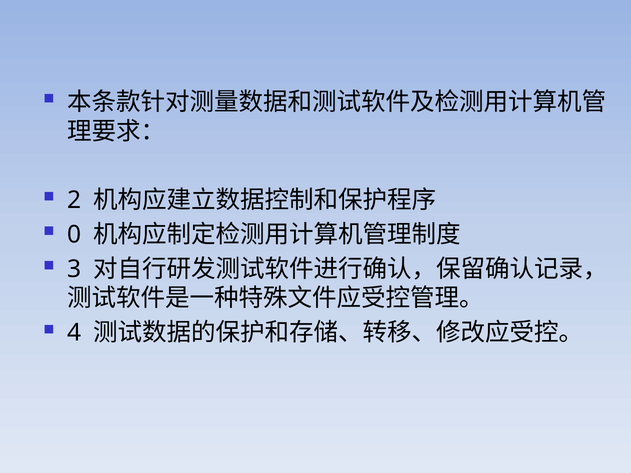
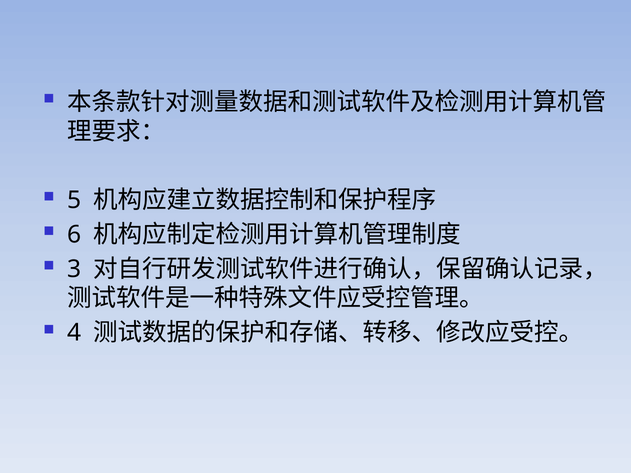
2: 2 -> 5 (74, 200)
0: 0 -> 6 (74, 235)
